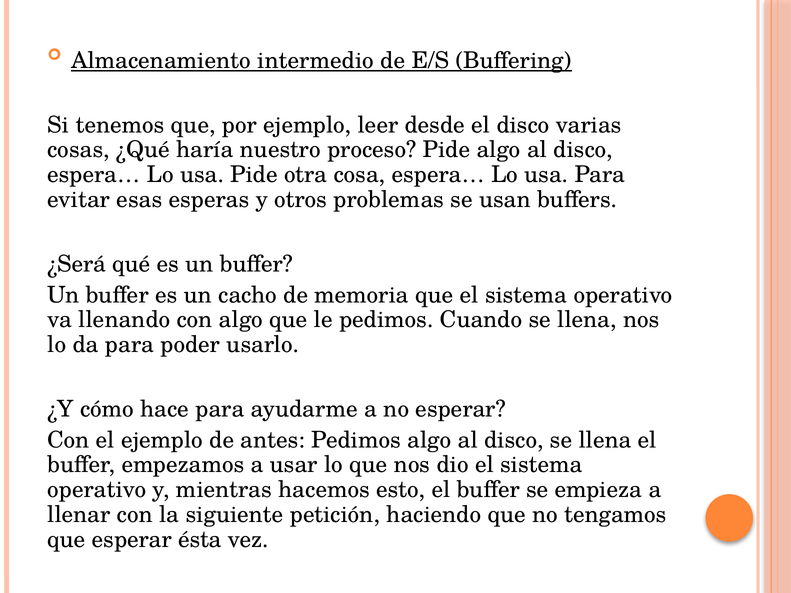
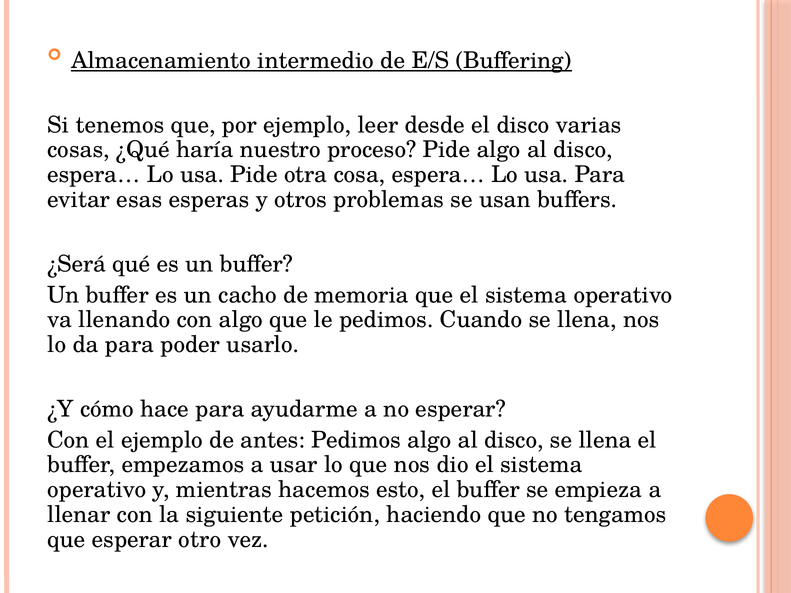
ésta: ésta -> otro (200, 540)
